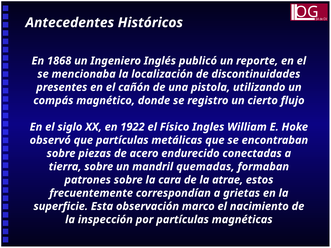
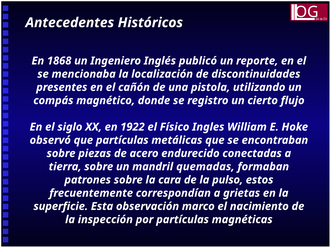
atrae: atrae -> pulso (228, 180)
